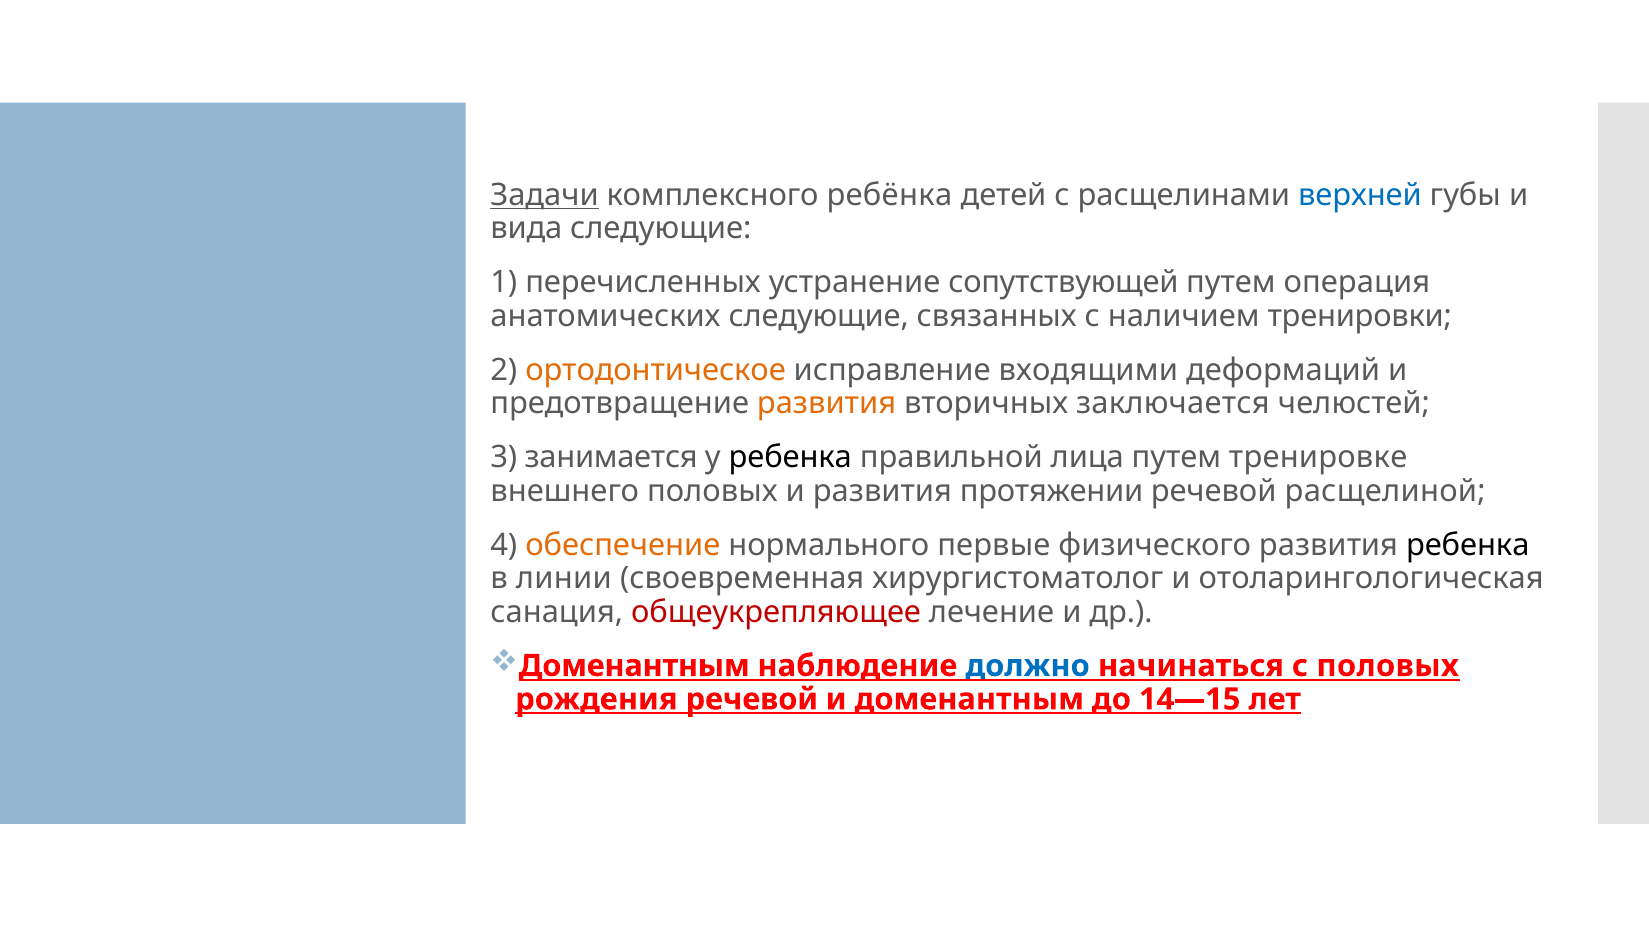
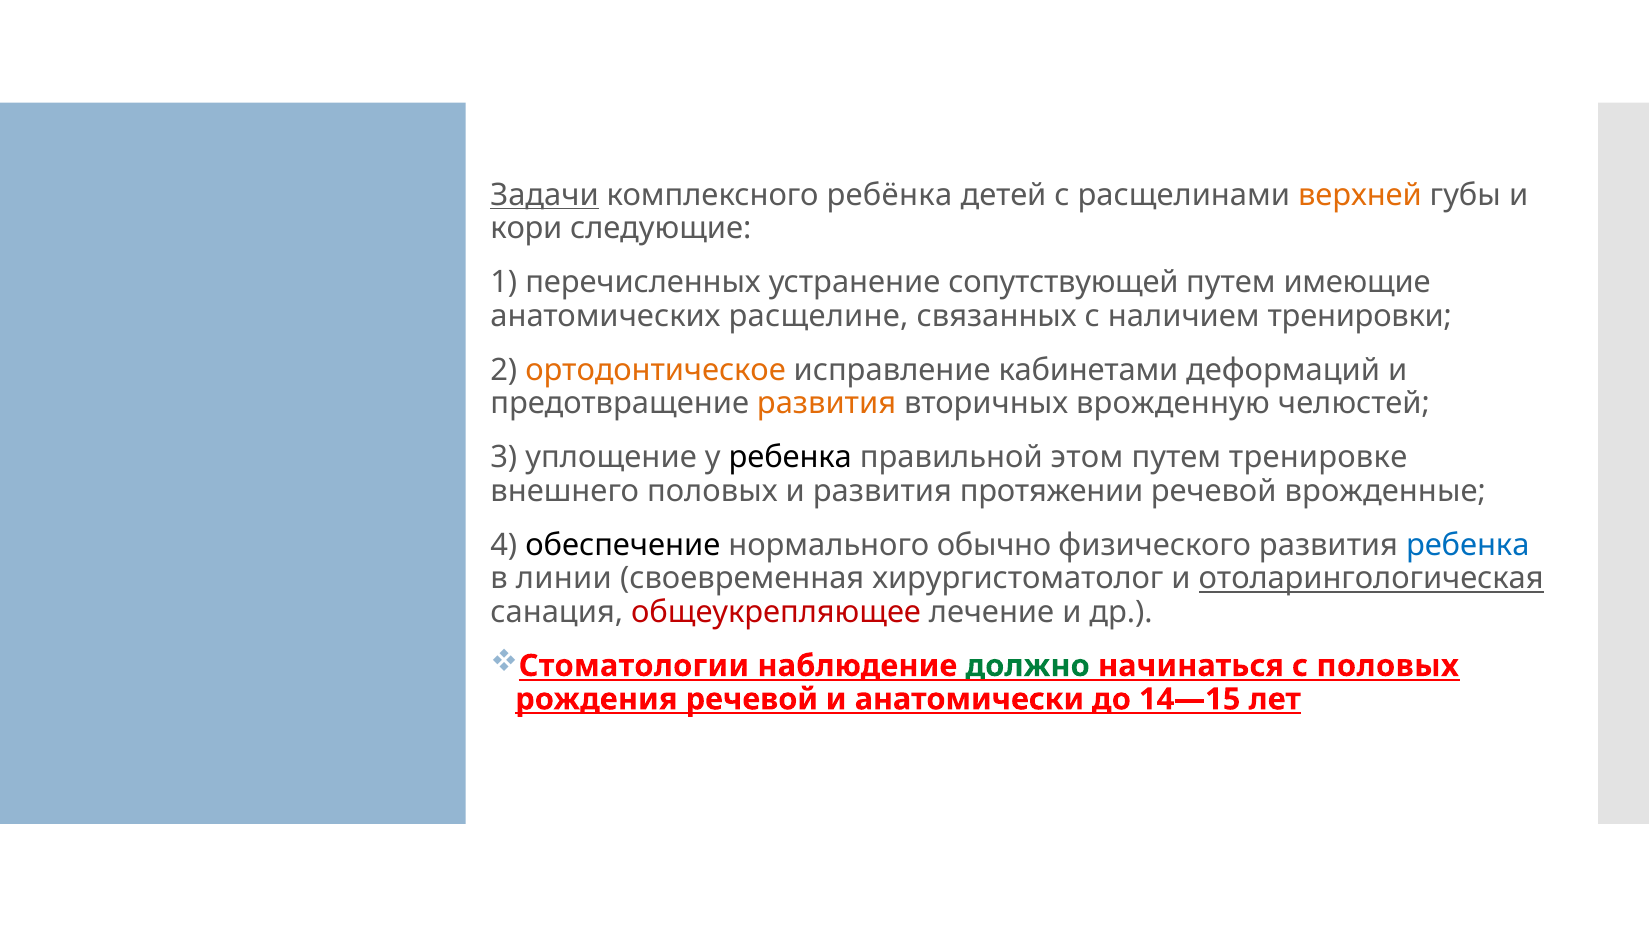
верхней colour: blue -> orange (1360, 195)
вида: вида -> кори (526, 229)
операция: операция -> имеющие (1357, 283)
анатомических следующие: следующие -> расщелине (819, 316)
входящими: входящими -> кабинетами (1088, 370)
заключается: заключается -> врожденную (1173, 403)
занимается: занимается -> уплощение (611, 457)
лица: лица -> этом (1087, 457)
расщелиной: расщелиной -> врожденные (1385, 491)
обеспечение colour: orange -> black (623, 545)
первые: первые -> обычно (994, 545)
ребенка colour: black -> blue (1468, 545)
отоларингологическая underline: none -> present (1371, 578)
Доменантным: Доменантным -> Стоматологии (634, 666)
должно colour: blue -> green (1028, 666)
и доменантным: доменантным -> анатомически (969, 699)
